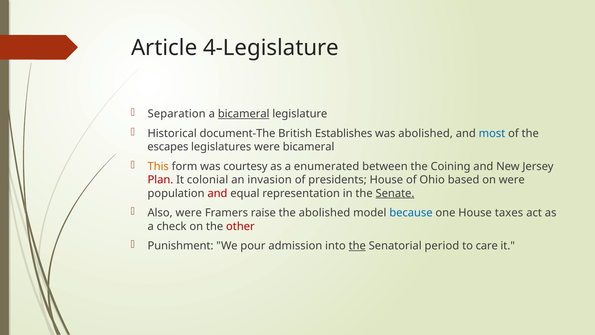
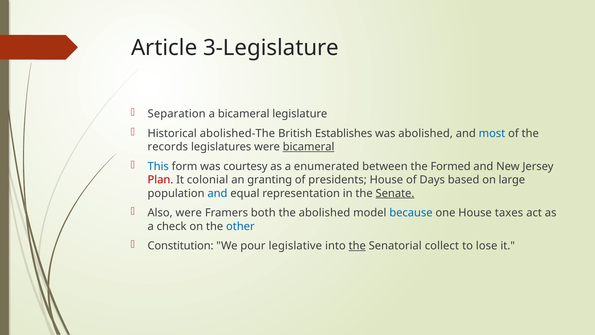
4-Legislature: 4-Legislature -> 3-Legislature (271, 48)
bicameral underline: present -> none (244, 114)
document-The: document-The -> abolished-The (237, 133)
escapes: escapes -> records (168, 147)
bicameral underline: none -> present (309, 147)
This colour: orange -> blue (158, 166)
Coining: Coining -> Formed (451, 166)
invasion: invasion -> granting (270, 180)
Ohio: Ohio -> Days (432, 180)
on were: were -> large (512, 180)
and colour: red -> blue (217, 193)
raise: raise -> both (263, 213)
other colour: red -> blue (240, 226)
Punishment: Punishment -> Constitution (181, 246)
admission: admission -> legislative (295, 246)
period: period -> collect (442, 246)
care: care -> lose (487, 246)
